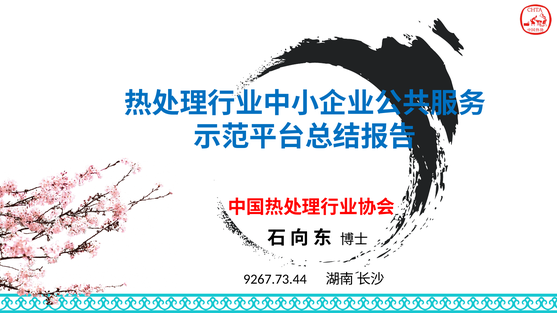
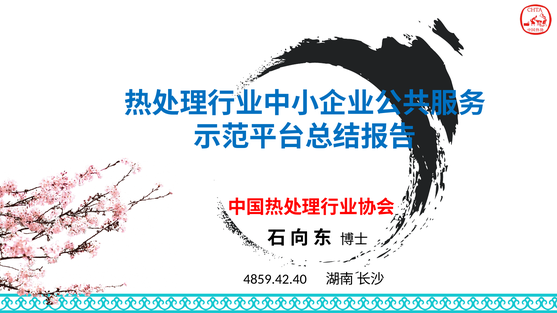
9267.73.44: 9267.73.44 -> 4859.42.40 (275, 280)
